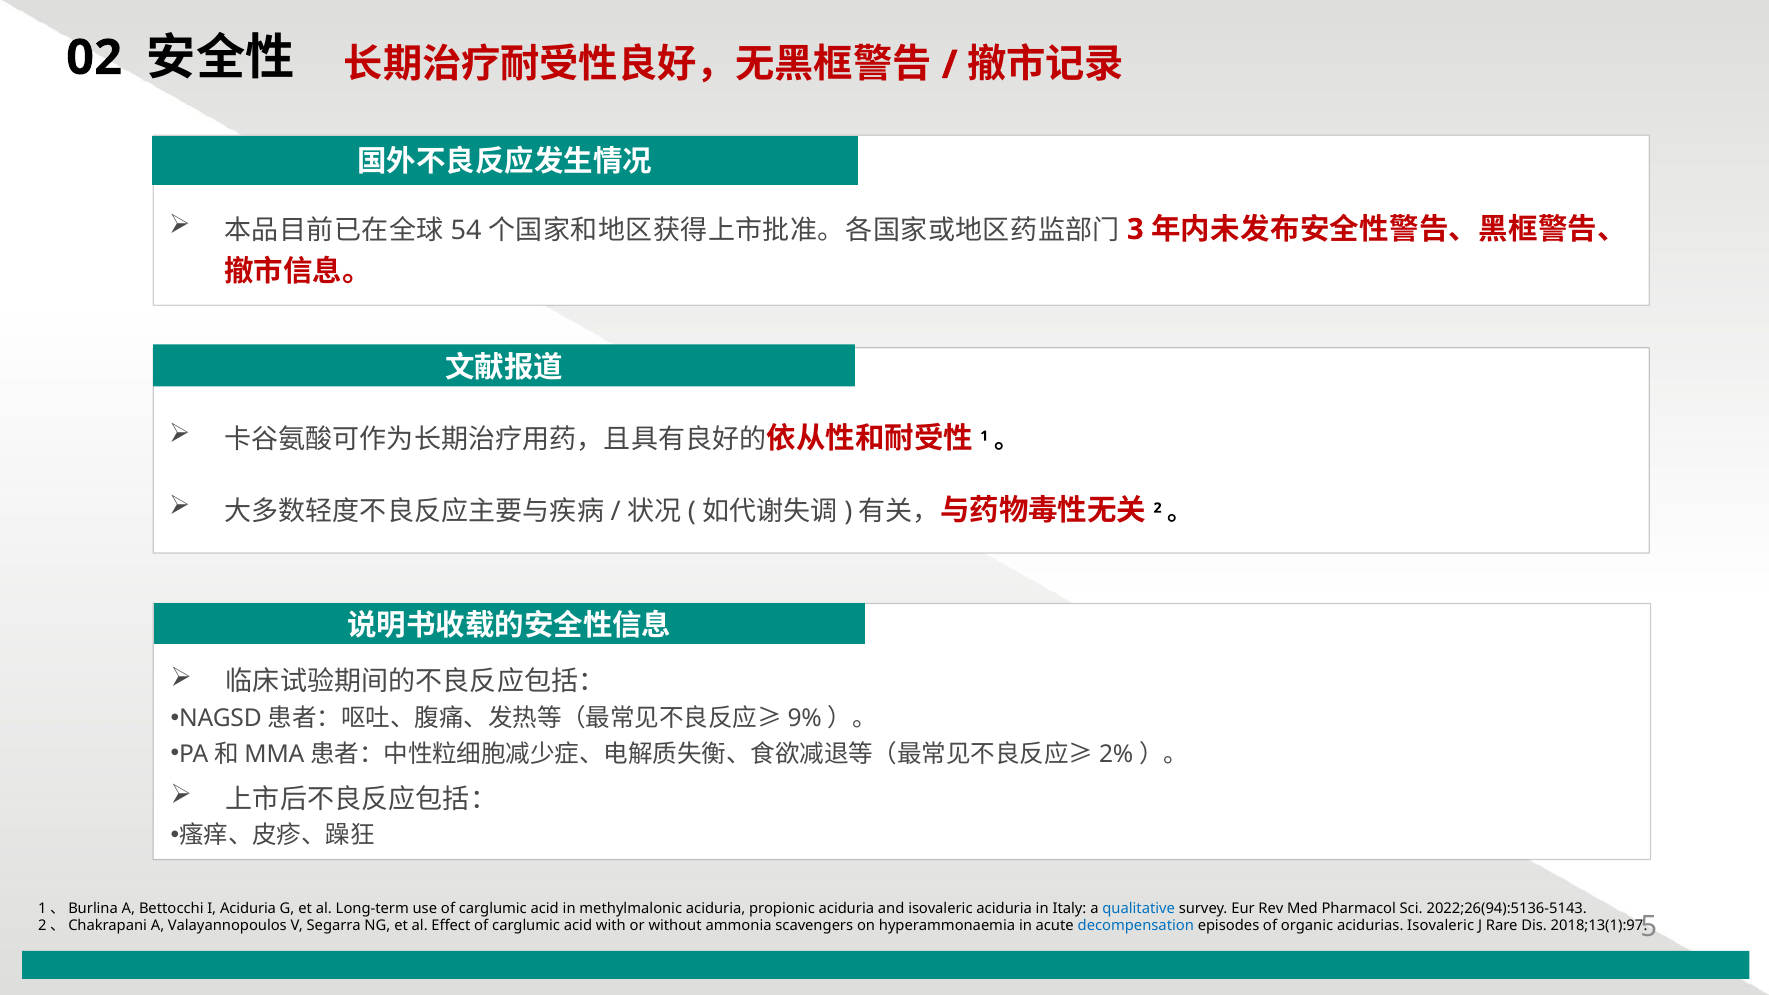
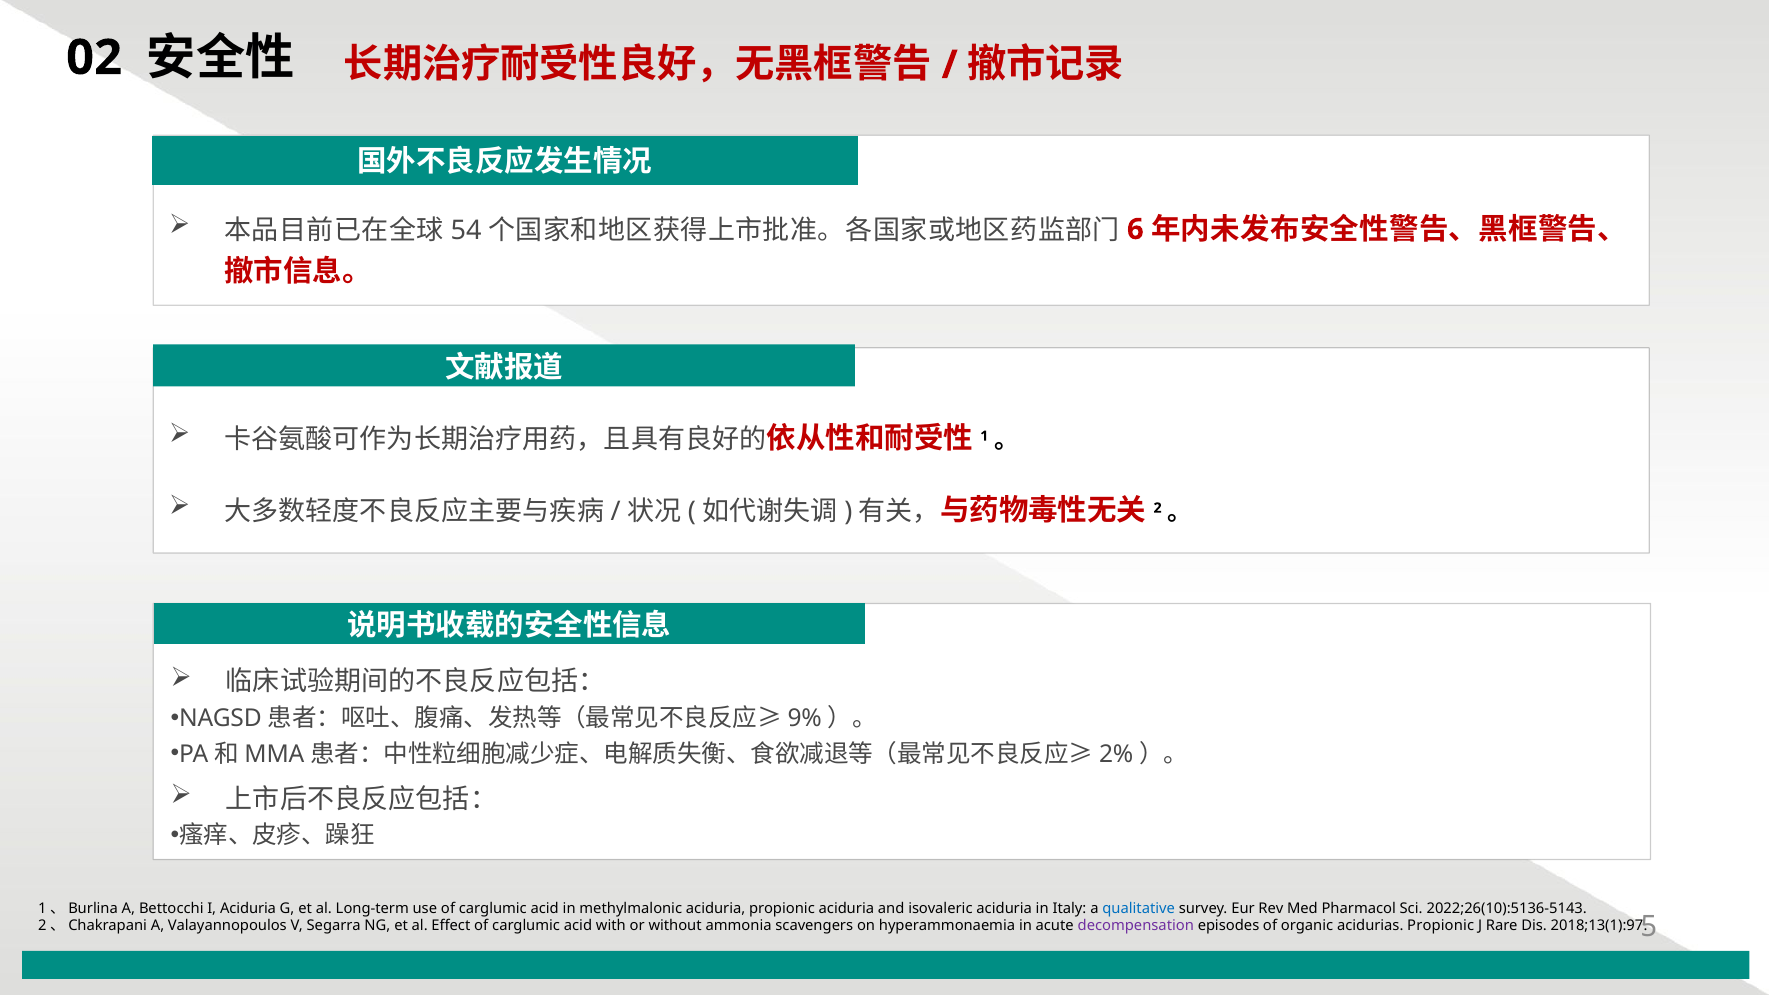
3: 3 -> 6 (1135, 229)
2022;26(94):5136-5143: 2022;26(94):5136-5143 -> 2022;26(10):5136-5143 (1507, 908)
decompensation colour: blue -> purple (1136, 926)
acidurias Isovaleric: Isovaleric -> Propionic (1441, 926)
